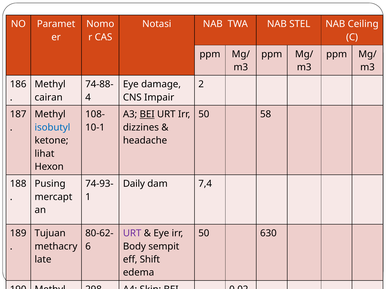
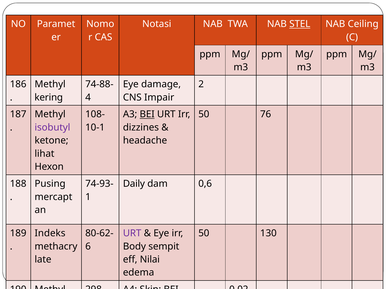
STEL underline: none -> present (300, 24)
cairan: cairan -> kering (49, 98)
58: 58 -> 76 (266, 115)
isobutyl colour: blue -> purple (52, 128)
7,4: 7,4 -> 0,6 (205, 184)
Tujuan: Tujuan -> Indeks (50, 234)
630: 630 -> 130 (268, 234)
Shift: Shift -> Nilai (150, 260)
